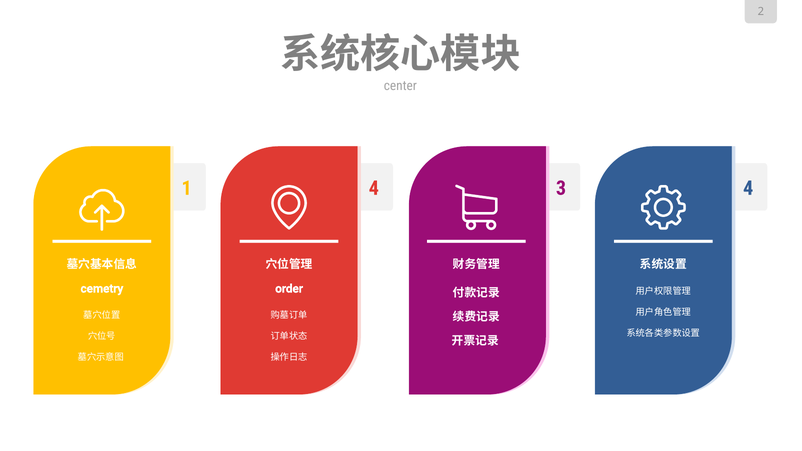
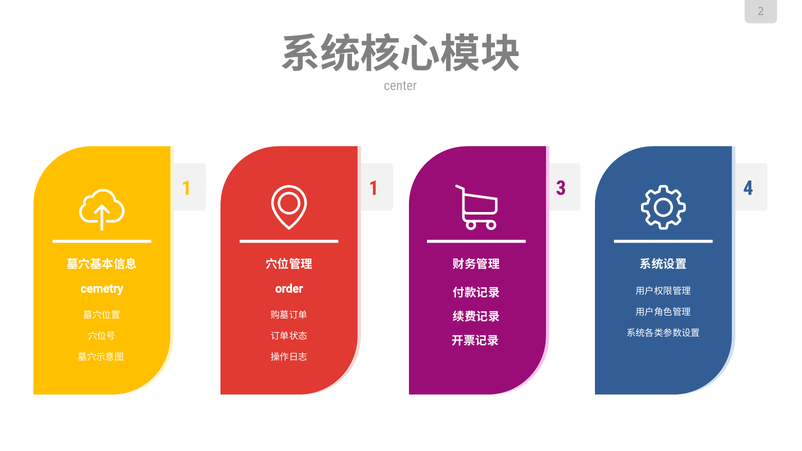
1 4: 4 -> 1 (374, 188)
